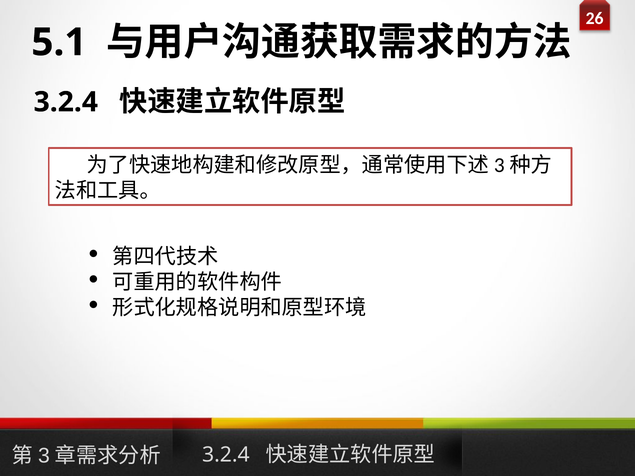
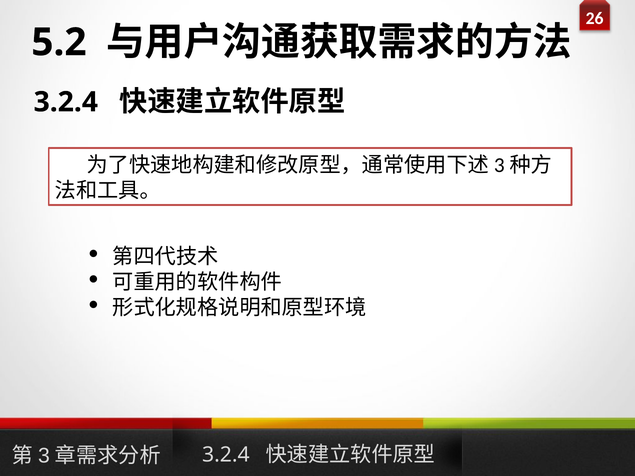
5.1: 5.1 -> 5.2 (59, 42)
